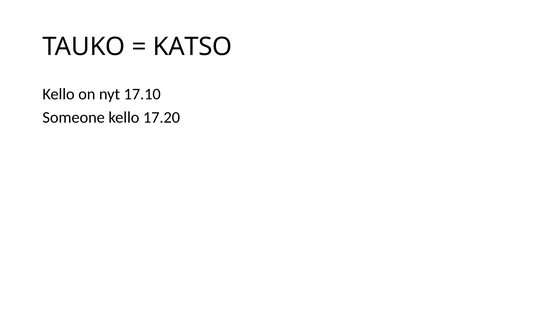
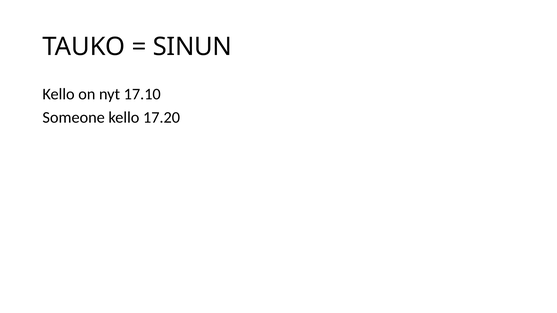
KATSO: KATSO -> SINUN (192, 47)
